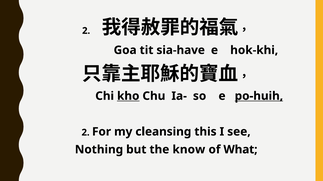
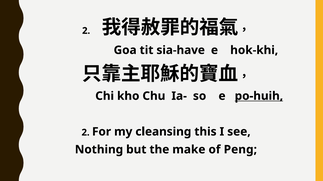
kho underline: present -> none (128, 96)
know: know -> make (189, 150)
What: What -> Peng (240, 150)
